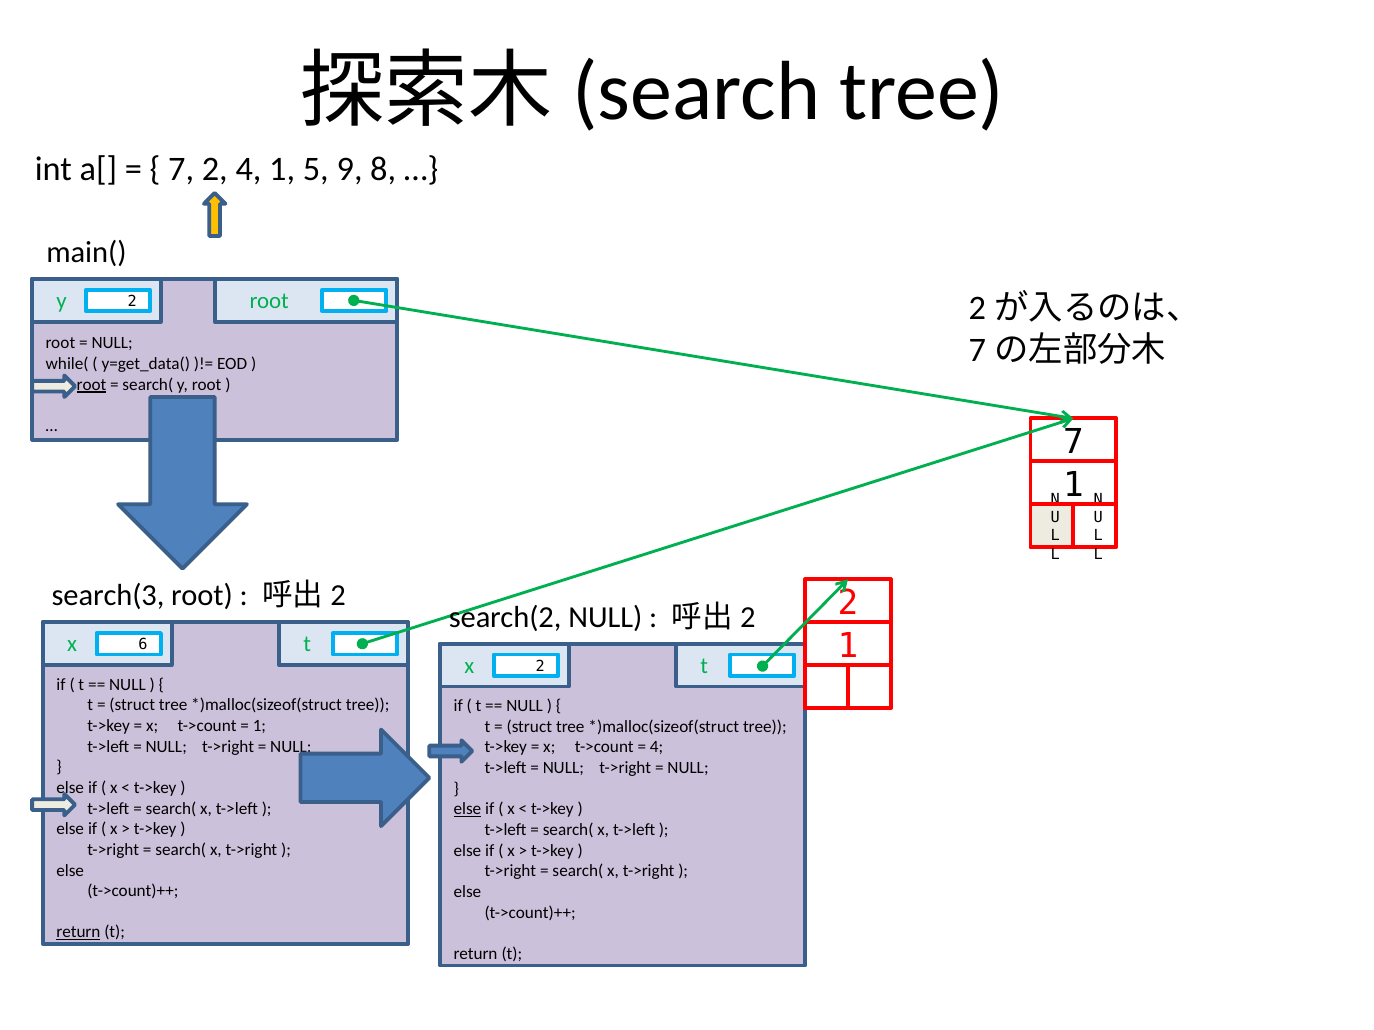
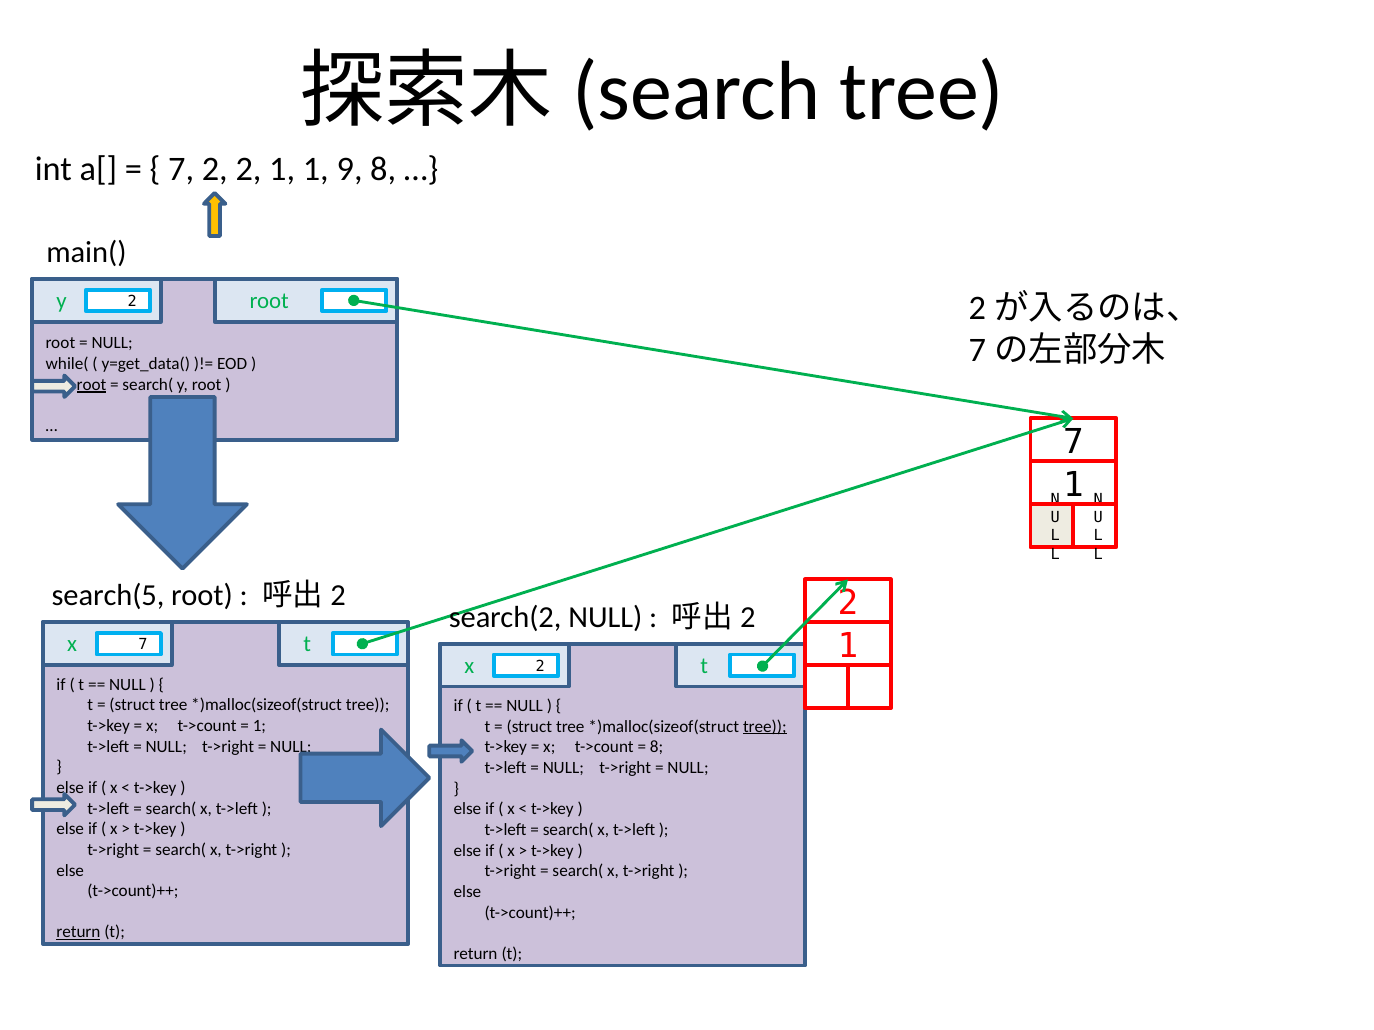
2 4: 4 -> 2 (249, 169)
1 5: 5 -> 1 (316, 169)
search(3: search(3 -> search(5 (108, 596)
x 6: 6 -> 7 (143, 645)
tree underline: none -> present (765, 727)
4: 4 -> 8 (657, 748)
else underline: present -> none (467, 810)
